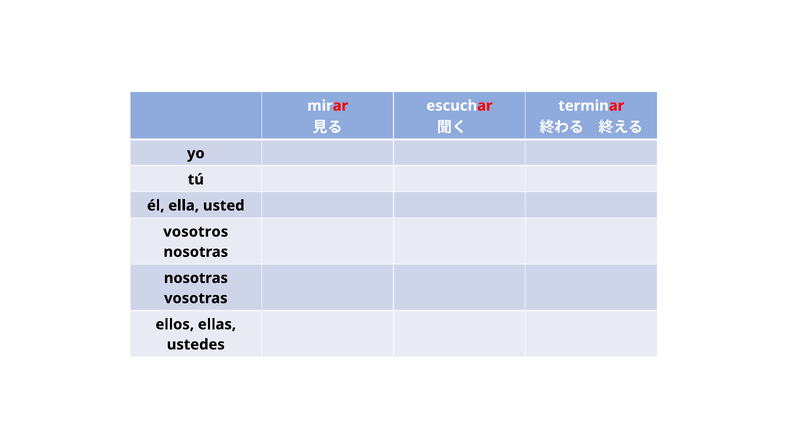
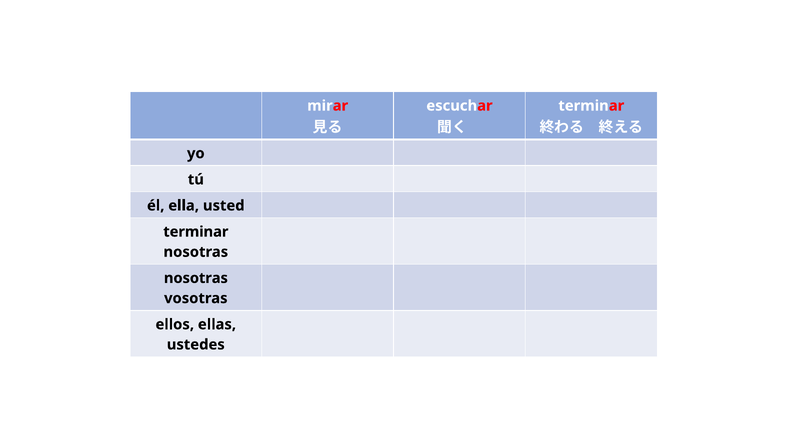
vosotros: vosotros -> terminar (196, 232)
